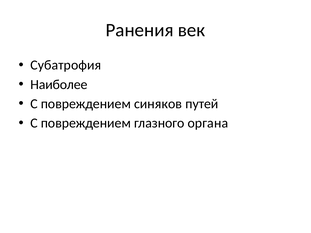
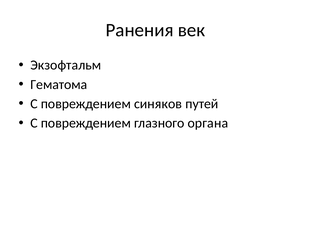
Субатрофия: Субатрофия -> Экзофтальм (66, 65)
Наиболее: Наиболее -> Гематома (59, 85)
